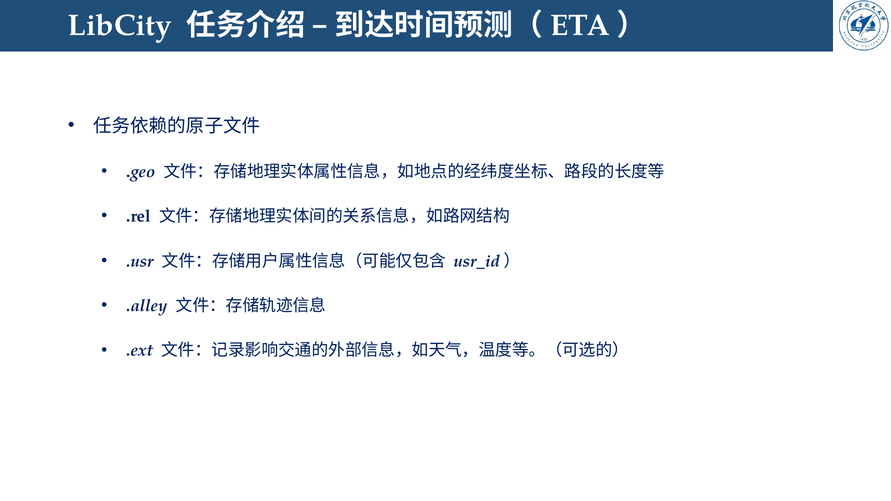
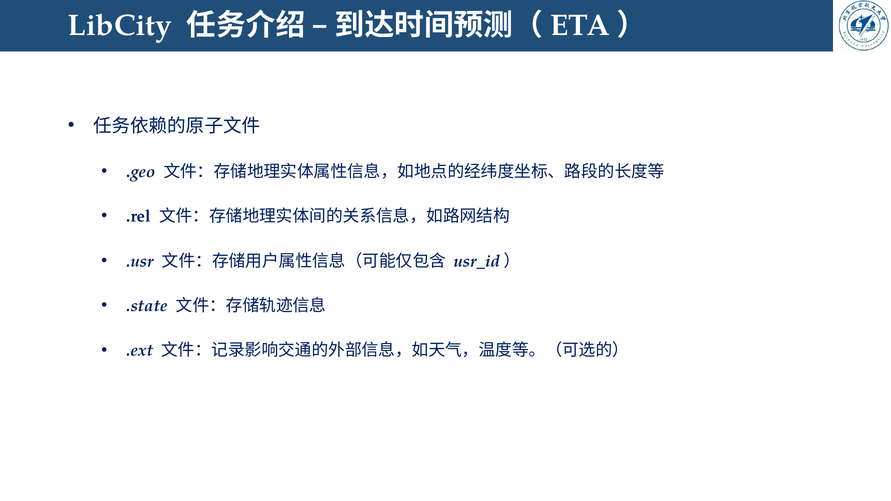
.alley: .alley -> .state (147, 306)
